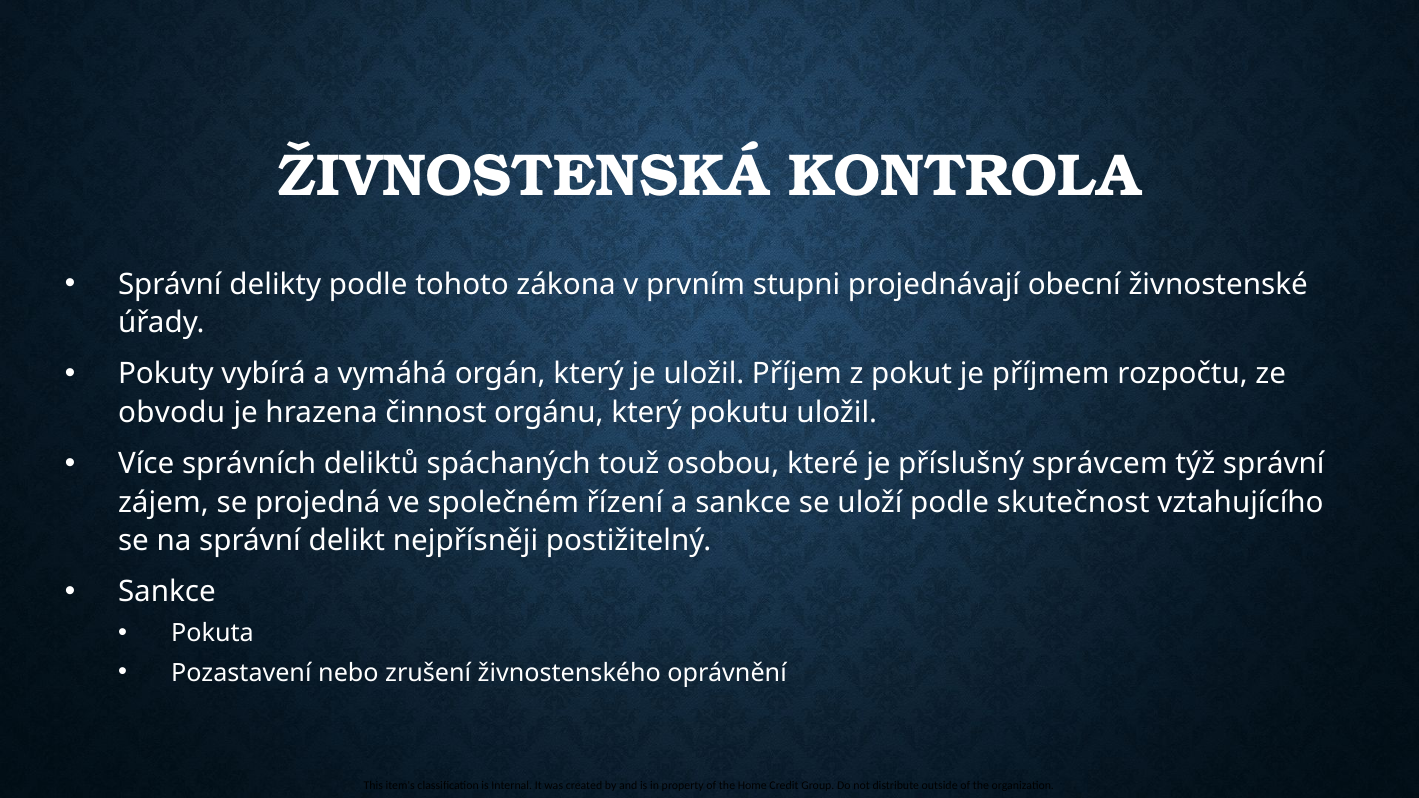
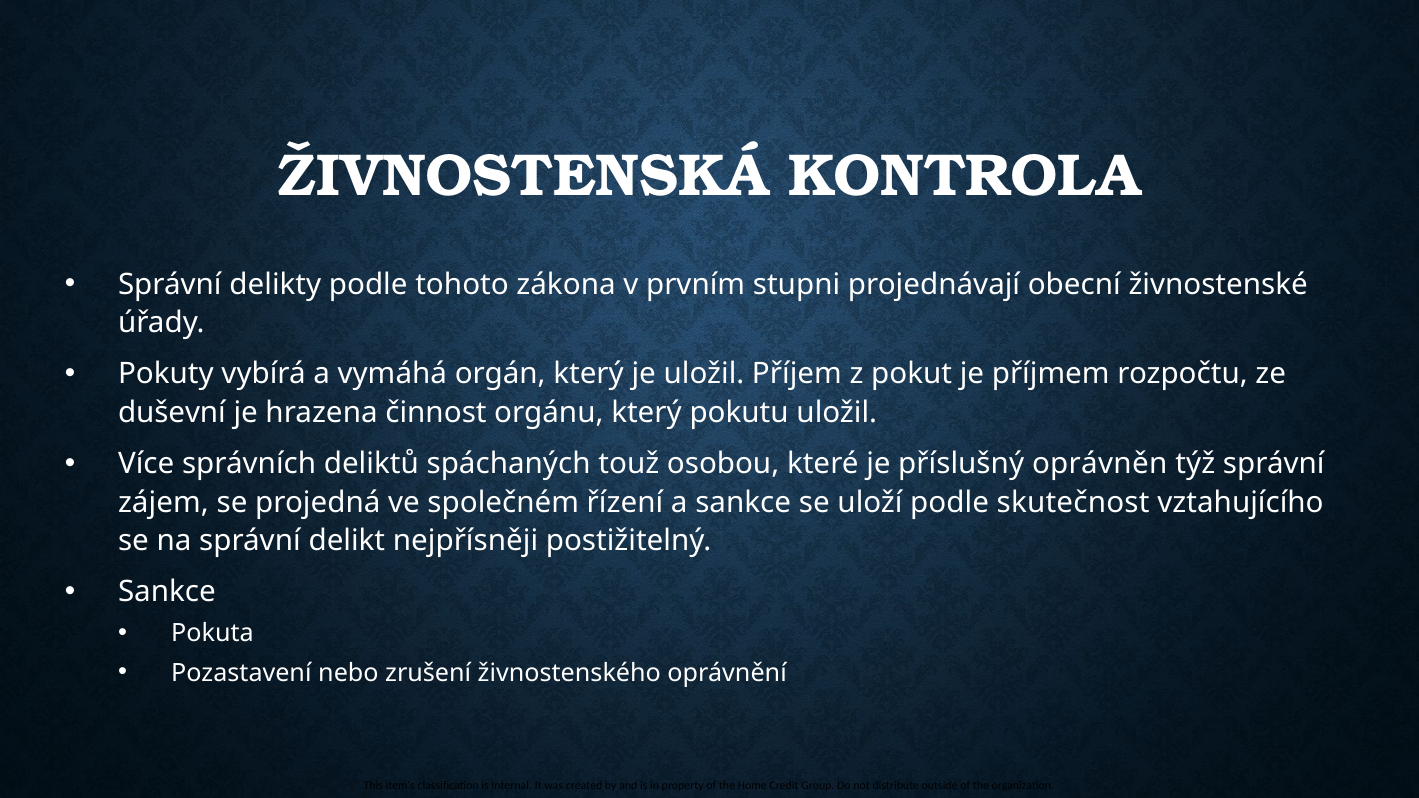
obvodu: obvodu -> duševní (172, 412)
správcem: správcem -> oprávněn (1100, 464)
